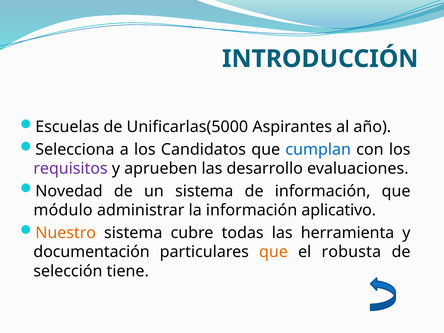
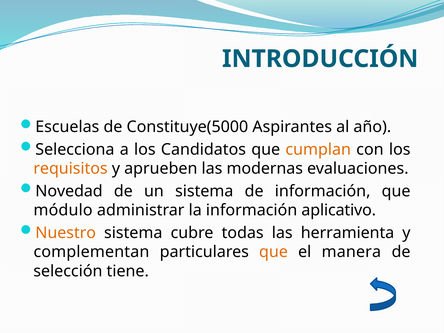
Unificarlas(5000: Unificarlas(5000 -> Constituye(5000 (187, 127)
cumplan colour: blue -> orange (318, 149)
requisitos colour: purple -> orange (71, 169)
desarrollo: desarrollo -> modernas (265, 169)
documentación: documentación -> complementan (91, 252)
robusta: robusta -> manera (351, 252)
